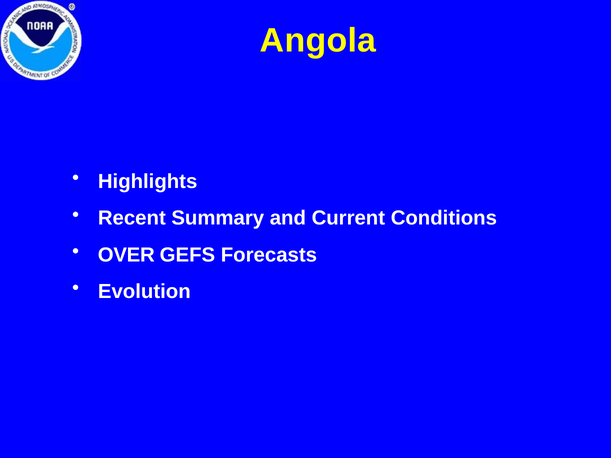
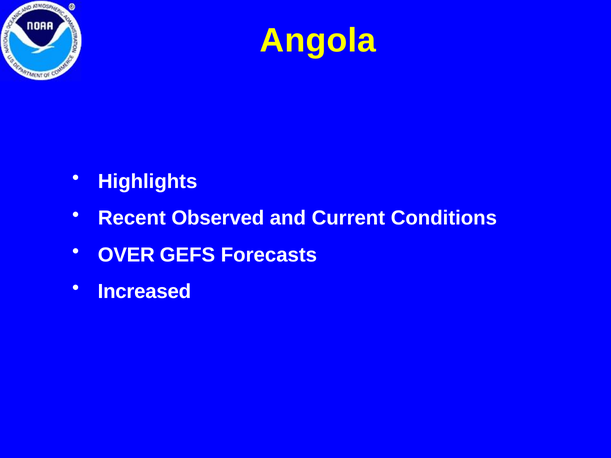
Summary: Summary -> Observed (218, 218)
Evolution: Evolution -> Increased (144, 292)
